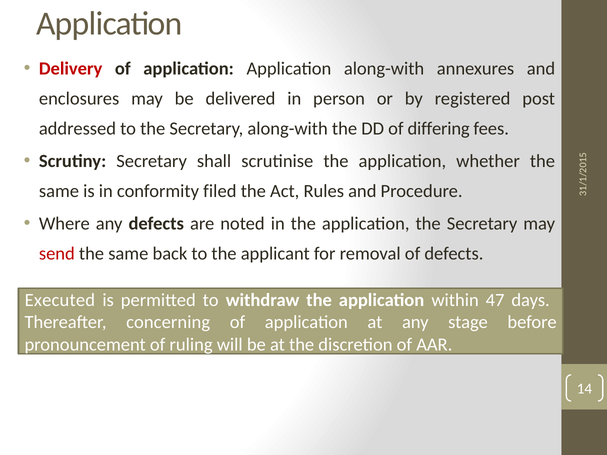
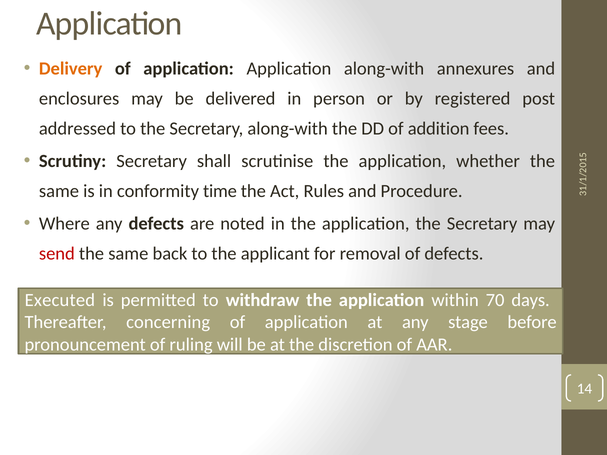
Delivery colour: red -> orange (71, 69)
differing: differing -> addition (439, 129)
filed: filed -> time (220, 191)
47: 47 -> 70 (495, 300)
